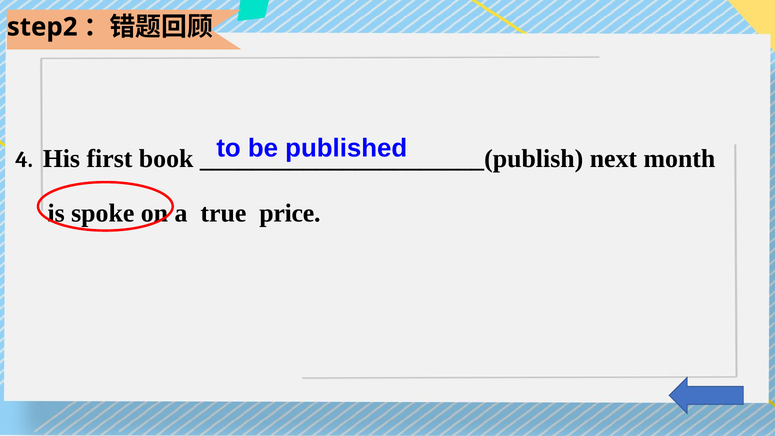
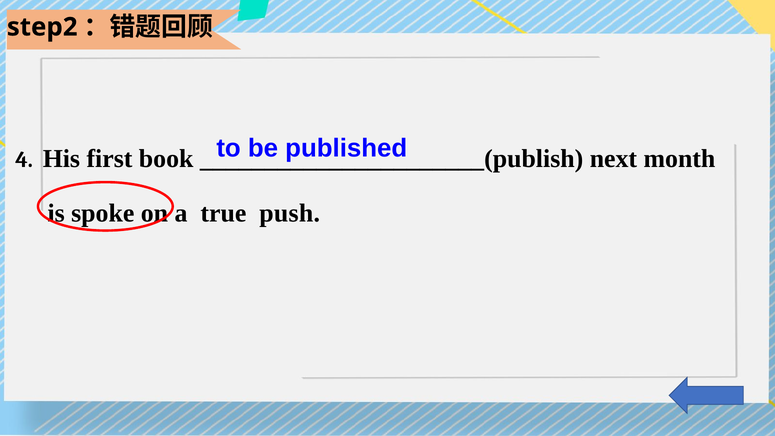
price: price -> push (290, 213)
